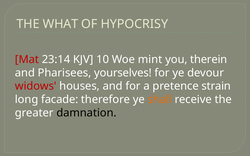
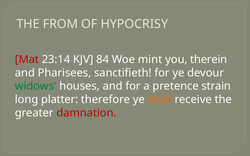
WHAT: WHAT -> FROM (60, 24)
10: 10 -> 84 (103, 60)
yourselves: yourselves -> sanctifieth (123, 73)
widows colour: red -> green (36, 86)
facade: facade -> platter (60, 100)
damnation colour: black -> red (86, 113)
